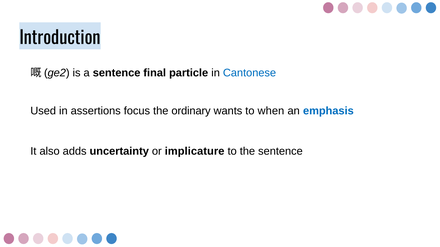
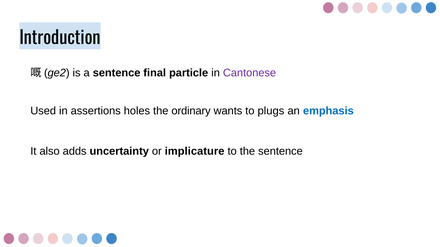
Cantonese colour: blue -> purple (250, 73)
focus: focus -> holes (137, 111)
when: when -> plugs (271, 111)
